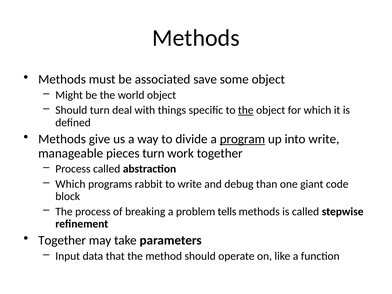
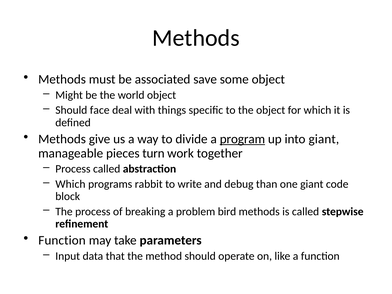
Should turn: turn -> face (100, 110)
the underline: present -> none (246, 110)
into write: write -> giant (324, 139)
tells: tells -> bird (227, 211)
Together: Together -> Function (62, 240)
